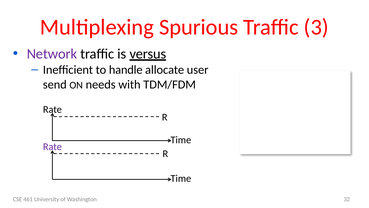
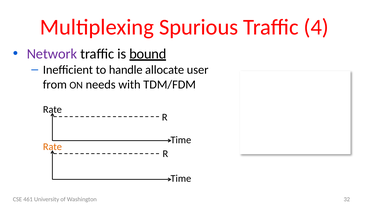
3: 3 -> 4 (316, 27)
versus: versus -> bound (148, 54)
send: send -> from (55, 84)
Rate colour: purple -> orange (52, 146)
